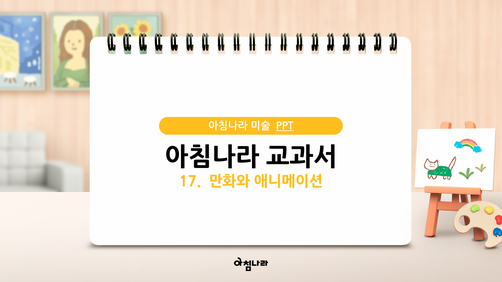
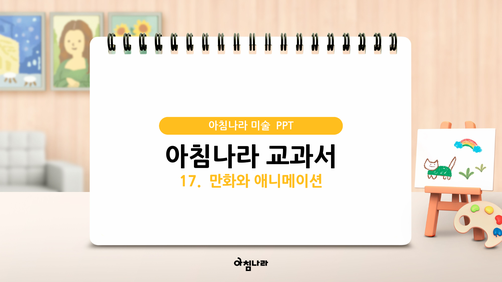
PPT underline: present -> none (285, 126)
